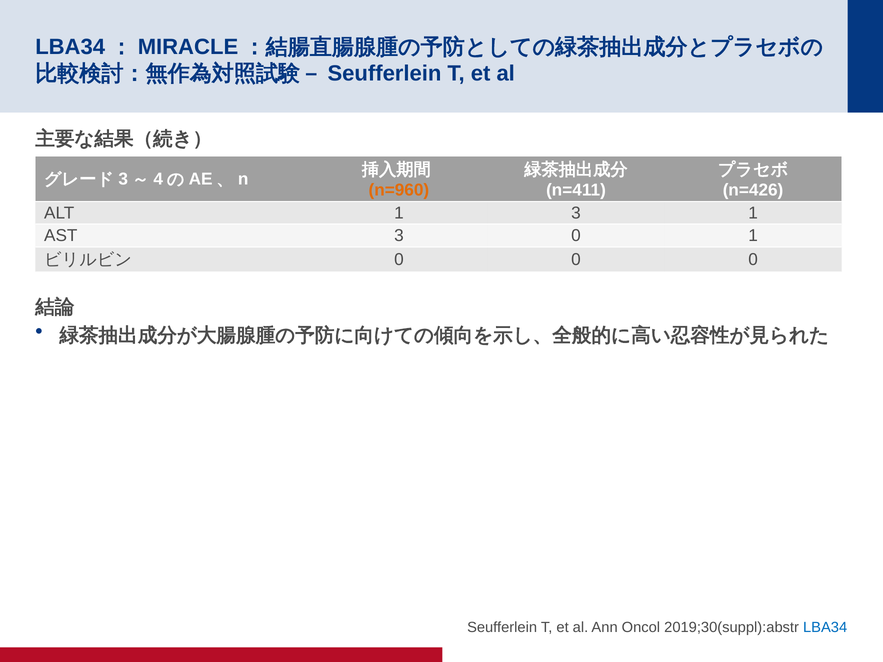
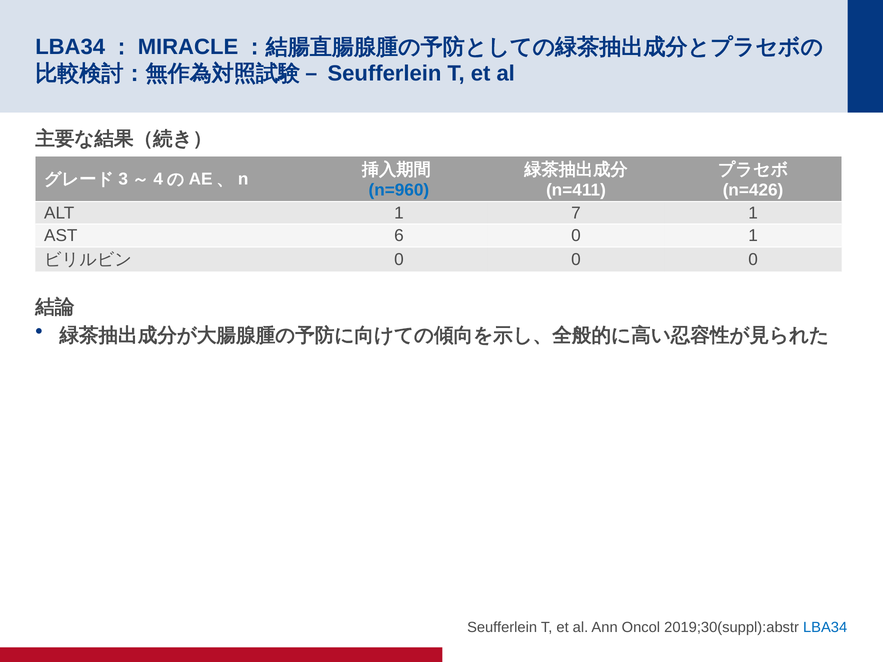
n=960 colour: orange -> blue (399, 190)
1 3: 3 -> 7 (576, 213)
AST 3: 3 -> 6 (399, 236)
